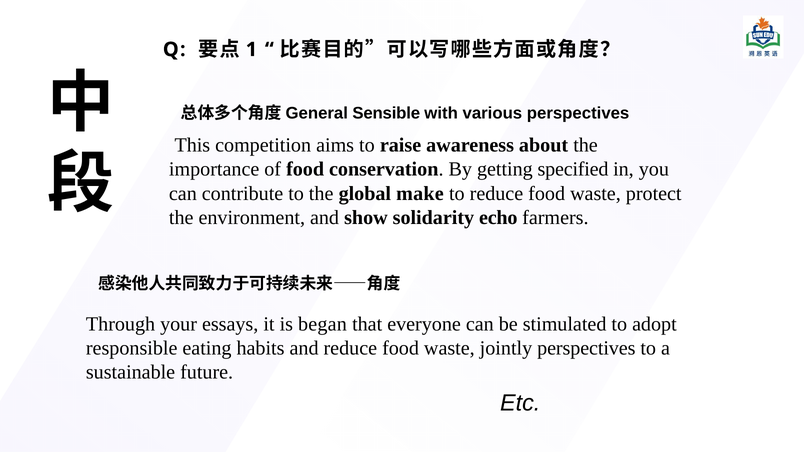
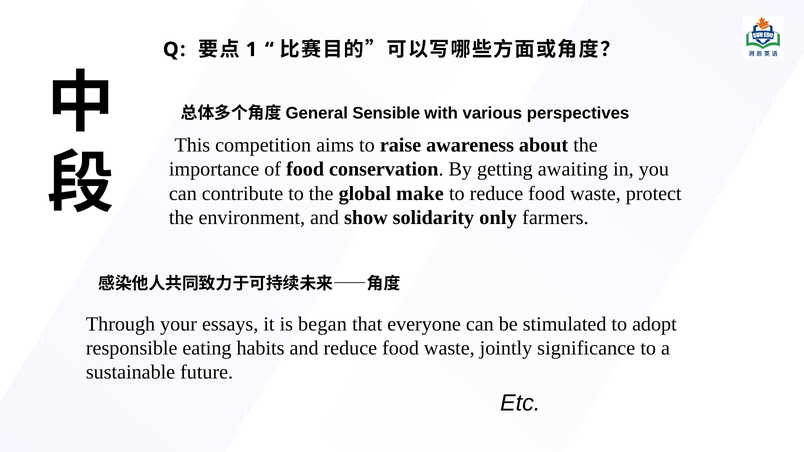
specified: specified -> awaiting (573, 169)
echo: echo -> only (498, 218)
jointly perspectives: perspectives -> significance (586, 348)
